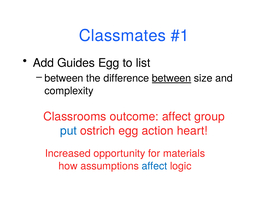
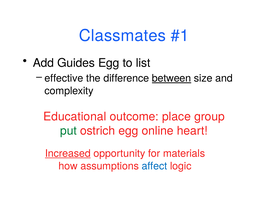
between: between -> effective (64, 78)
Classrooms: Classrooms -> Educational (75, 116)
outcome affect: affect -> place (176, 116)
put colour: blue -> green (68, 131)
action: action -> online (158, 131)
Increased underline: none -> present (68, 153)
